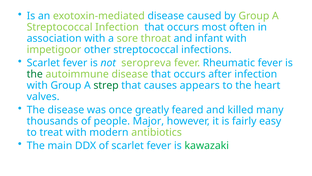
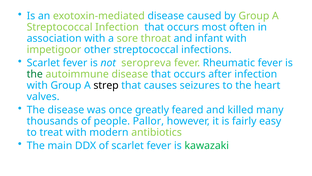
strep colour: green -> black (106, 85)
appears: appears -> seizures (200, 85)
Major: Major -> Pallor (148, 121)
